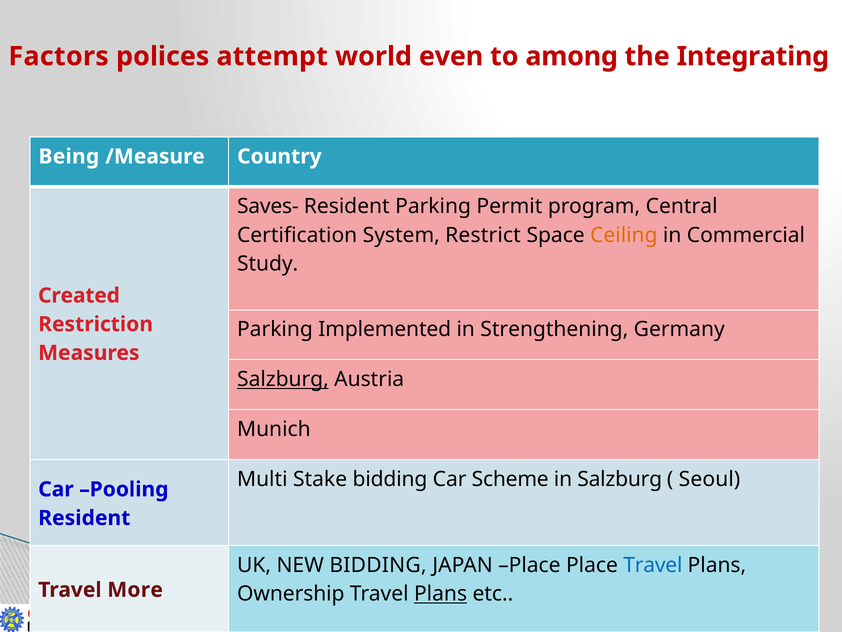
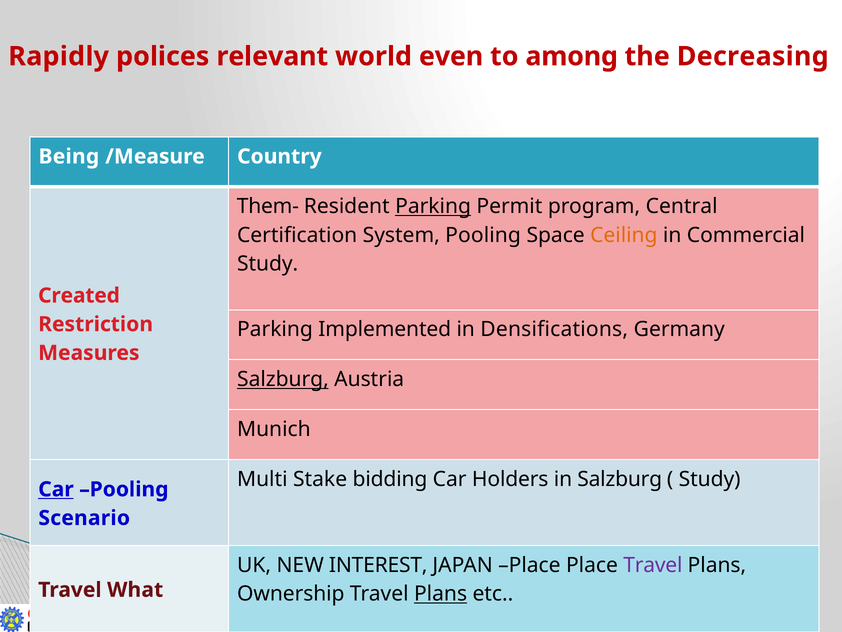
Factors: Factors -> Rapidly (59, 56)
attempt: attempt -> relevant (272, 56)
Integrating: Integrating -> Decreasing (753, 56)
Saves-: Saves- -> Them- (268, 206)
Parking underline: none -> present (433, 206)
System Restrict: Restrict -> Pooling (483, 235)
Strengthening: Strengthening -> Densifications (554, 329)
Scheme: Scheme -> Holders (510, 479)
Seoul: Seoul -> Study (710, 479)
Car underline: none -> present (56, 489)
Resident: Resident -> Scenario (84, 518)
NEW BIDDING: BIDDING -> INTEREST (378, 565)
Travel colour: blue -> purple (653, 565)
More: More -> What (135, 589)
